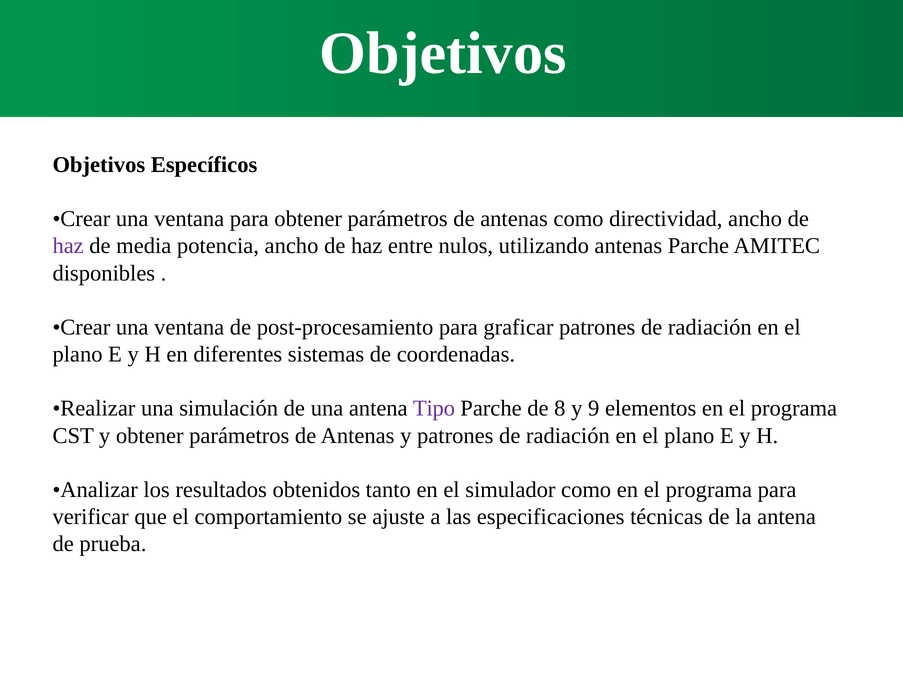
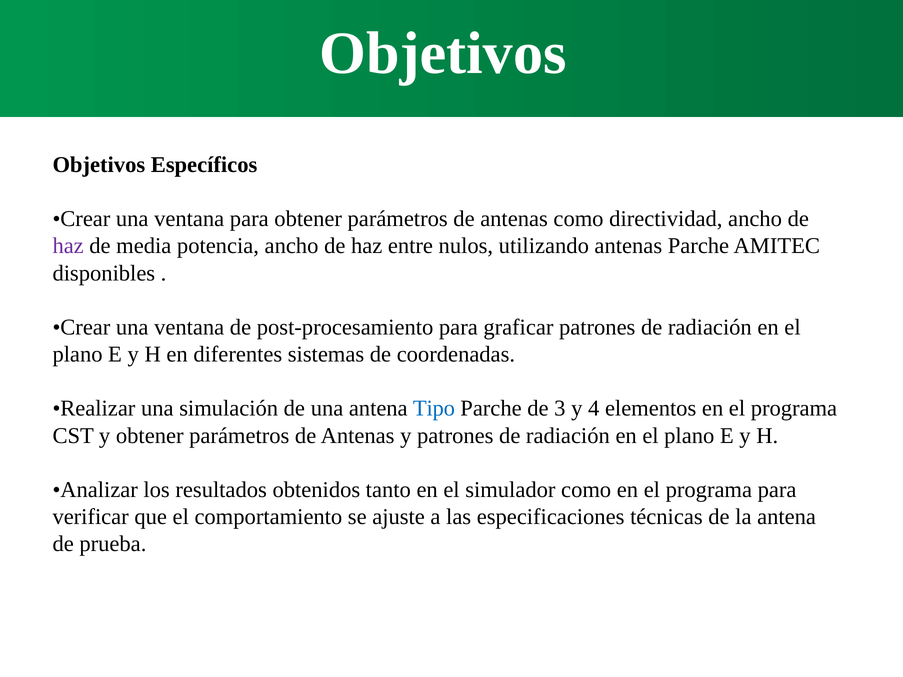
Tipo colour: purple -> blue (434, 409)
8: 8 -> 3 (560, 409)
9: 9 -> 4 (594, 409)
